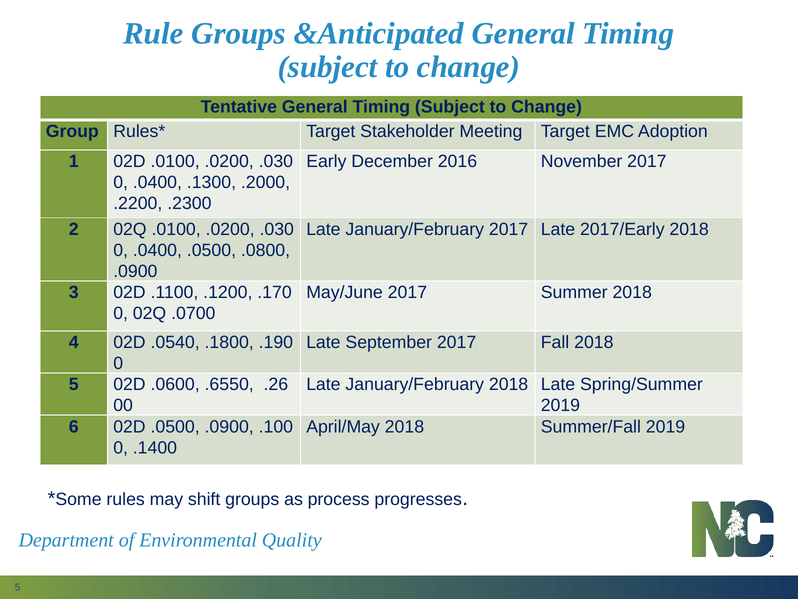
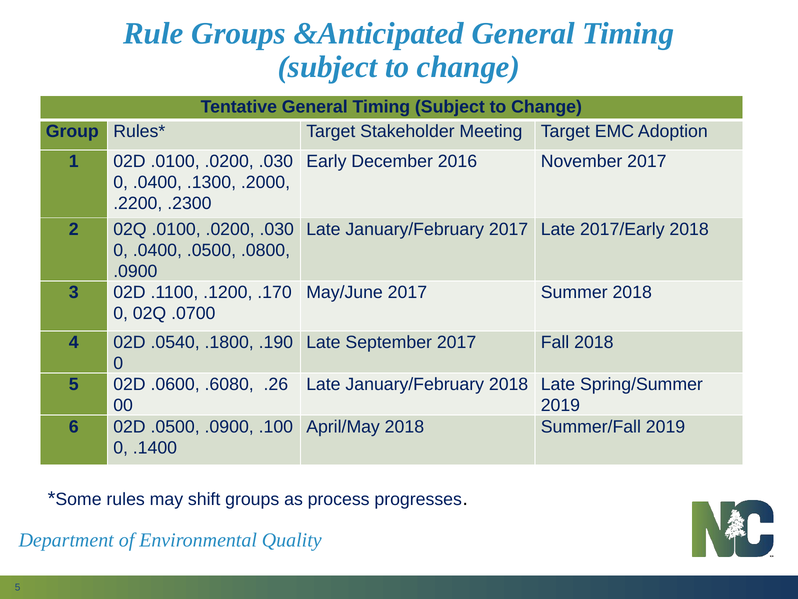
.6550: .6550 -> .6080 (229, 384)
